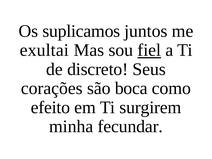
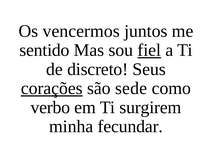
suplicamos: suplicamos -> vencermos (81, 31)
exultai: exultai -> sentido (44, 50)
corações underline: none -> present (52, 88)
boca: boca -> sede (131, 88)
efeito: efeito -> verbo (50, 107)
